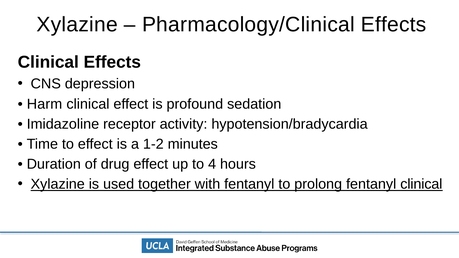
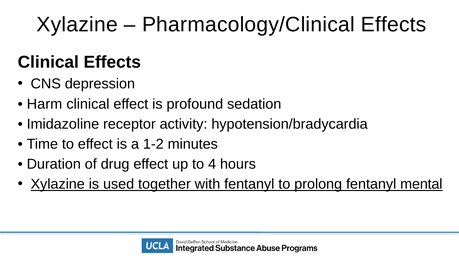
fentanyl clinical: clinical -> mental (421, 184)
